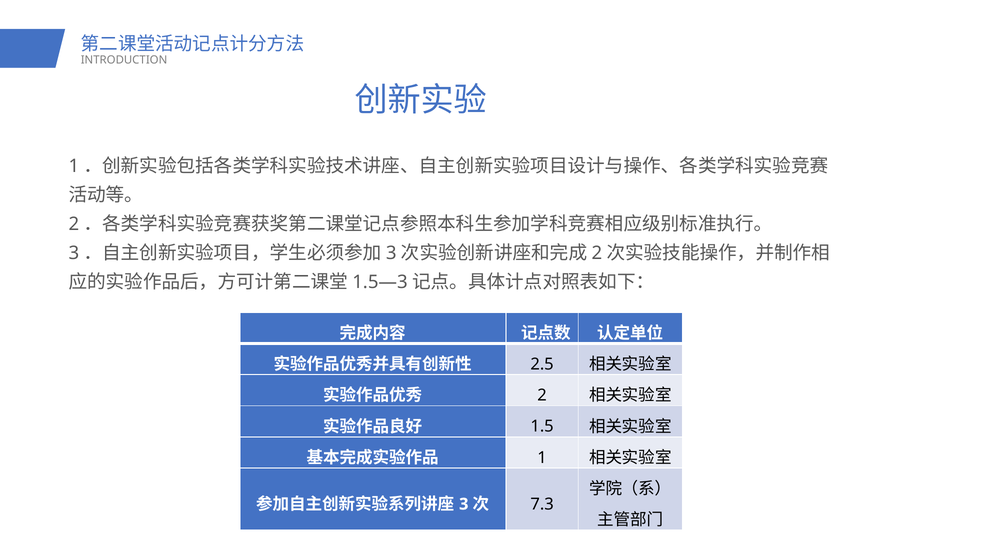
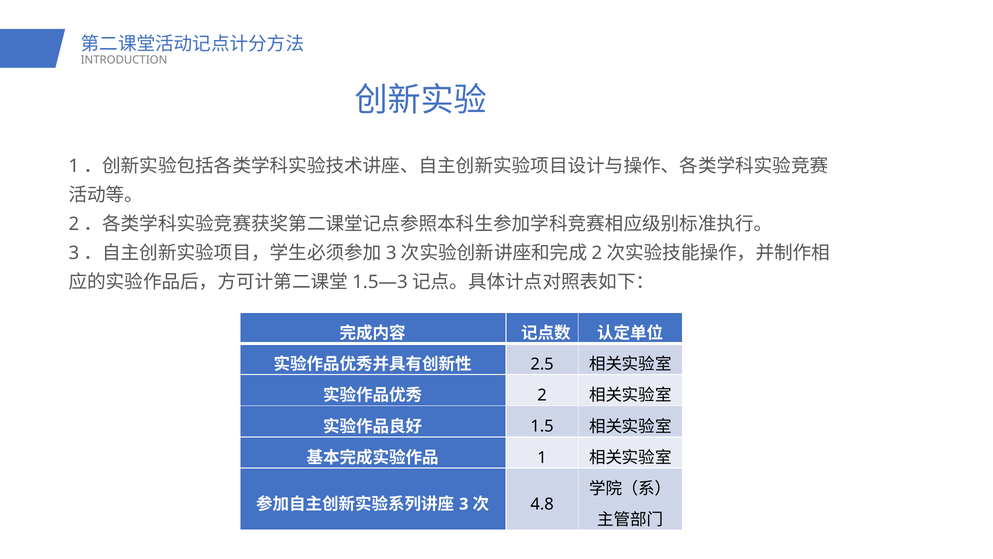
7.3: 7.3 -> 4.8 (542, 504)
